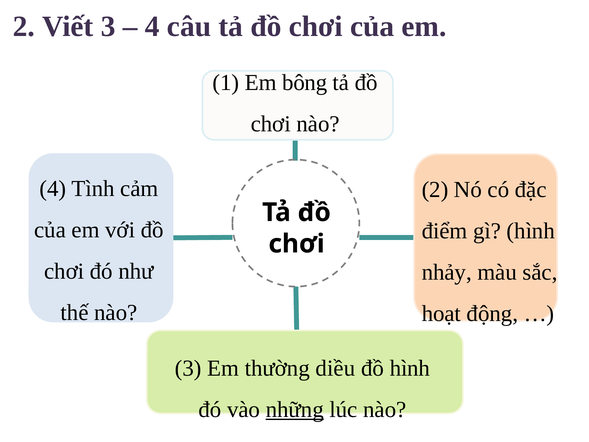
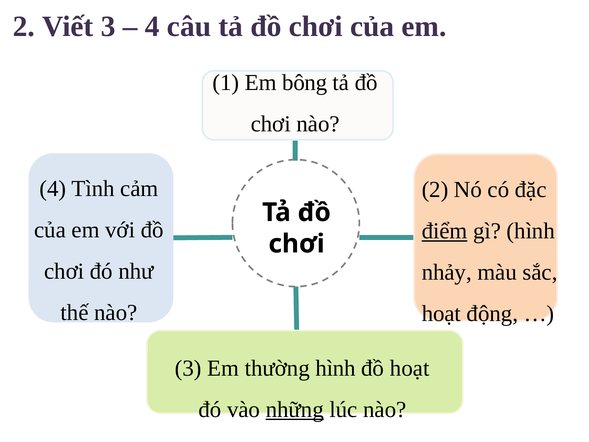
điểm underline: none -> present (445, 231)
thường diều: diều -> hình (336, 368)
đồ hình: hình -> hoạt (410, 368)
